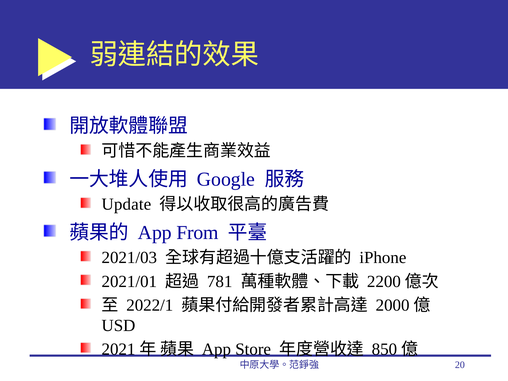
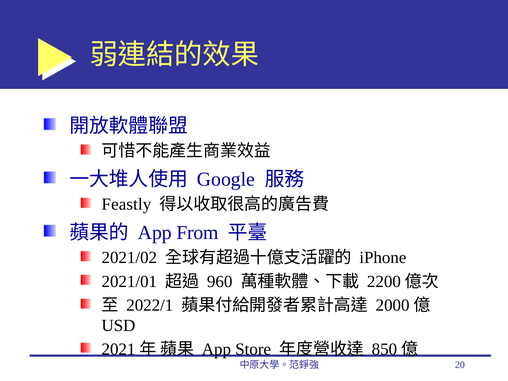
Update: Update -> Feastly (126, 204)
2021/03: 2021/03 -> 2021/02 (129, 258)
781: 781 -> 960 (220, 281)
